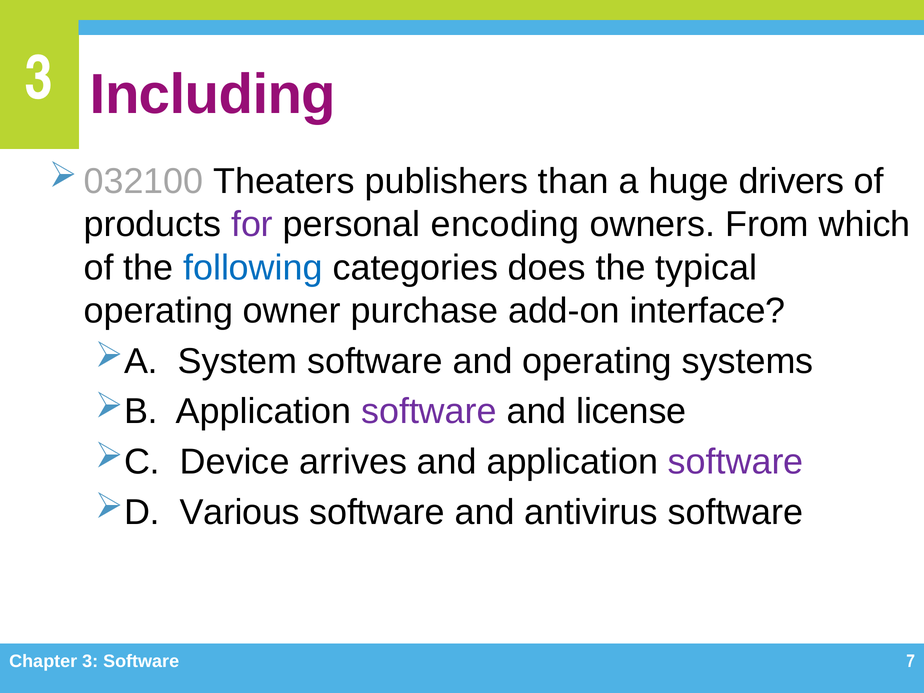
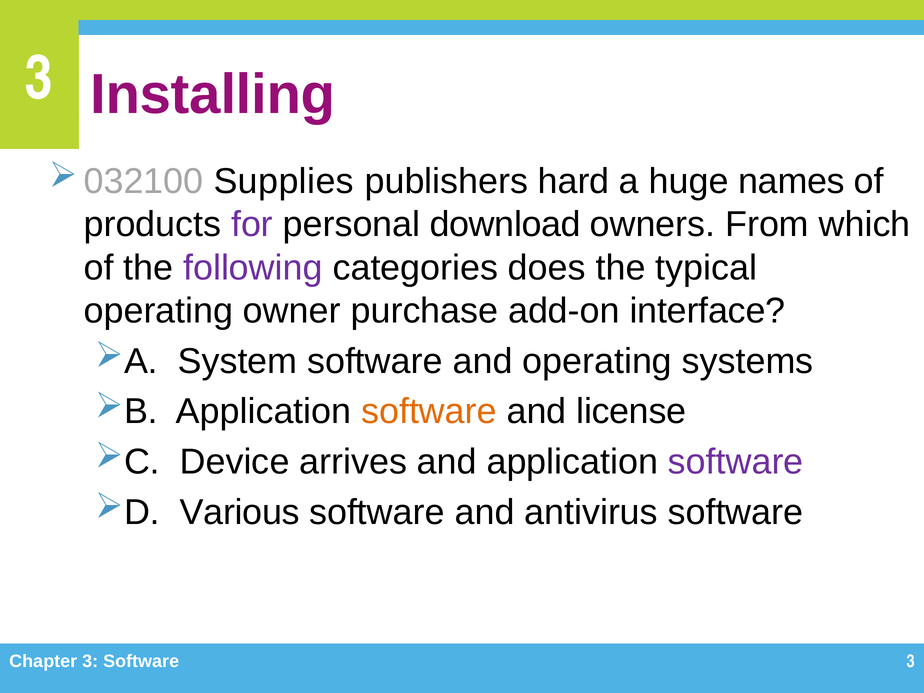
Including: Including -> Installing (213, 94)
Theaters: Theaters -> Supplies (284, 181)
than: than -> hard (574, 181)
drivers: drivers -> names (792, 181)
encoding: encoding -> download (505, 225)
following colour: blue -> purple (253, 268)
software colour: purple -> orange (429, 412)
Software 7: 7 -> 3 (911, 662)
